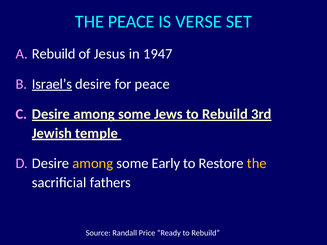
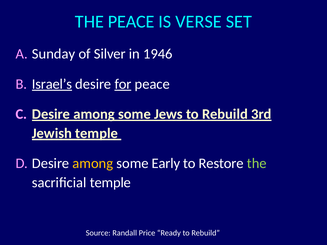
Rebuild: Rebuild -> Sunday (54, 54)
Jesus: Jesus -> Silver (110, 54)
1947: 1947 -> 1946 (158, 54)
for underline: none -> present (123, 84)
the colour: yellow -> light green (257, 163)
sacrificial fathers: fathers -> temple (110, 183)
